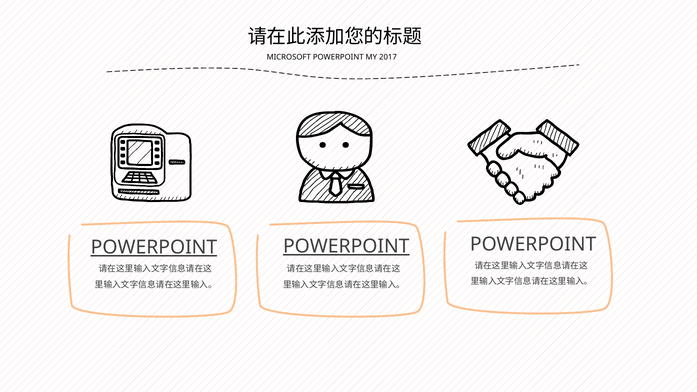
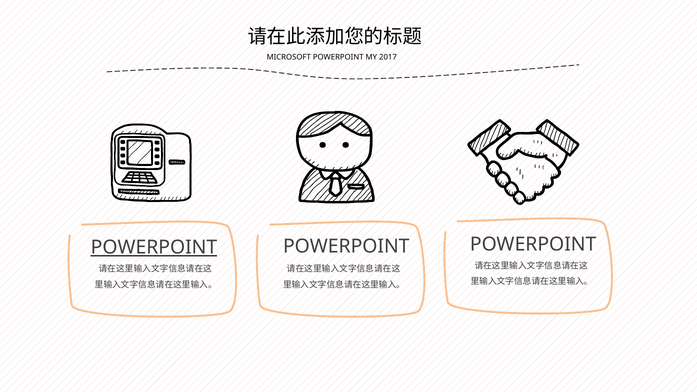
POWERPOINT underline: present -> none (346, 246)
